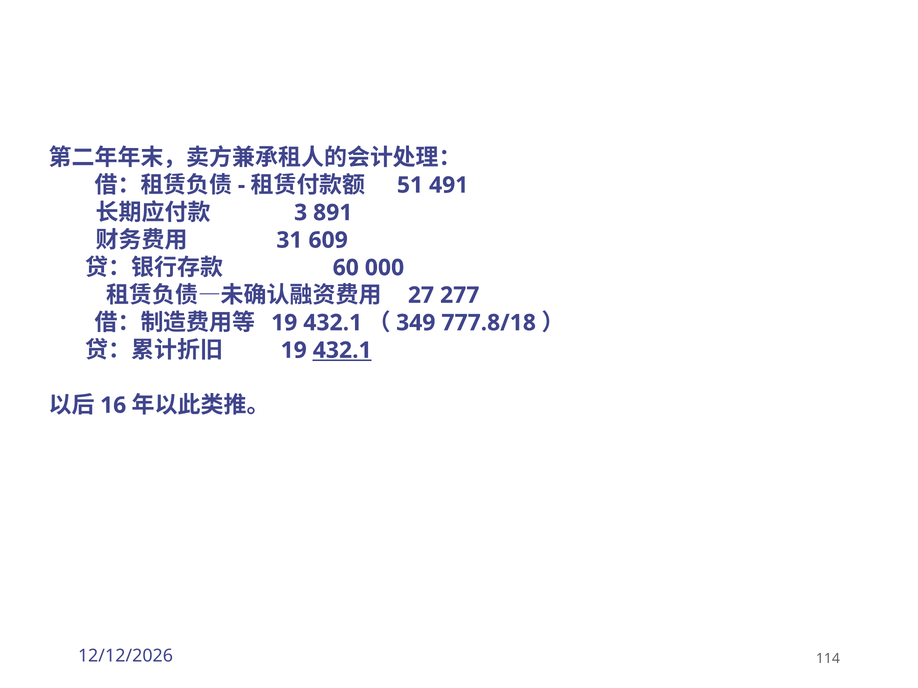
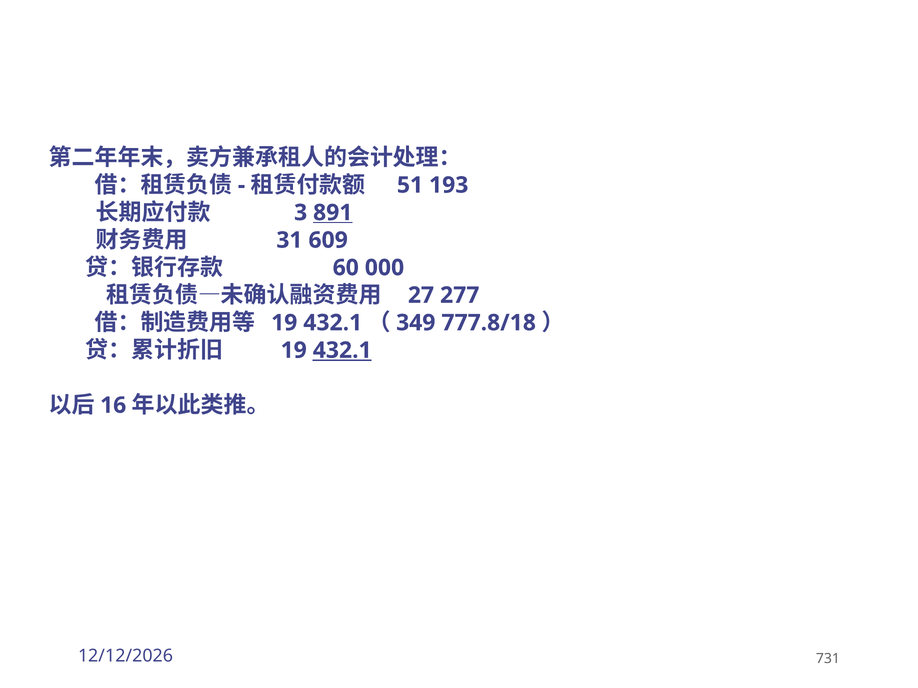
491: 491 -> 193 (449, 185)
891 underline: none -> present (333, 213)
114: 114 -> 731 (828, 659)
